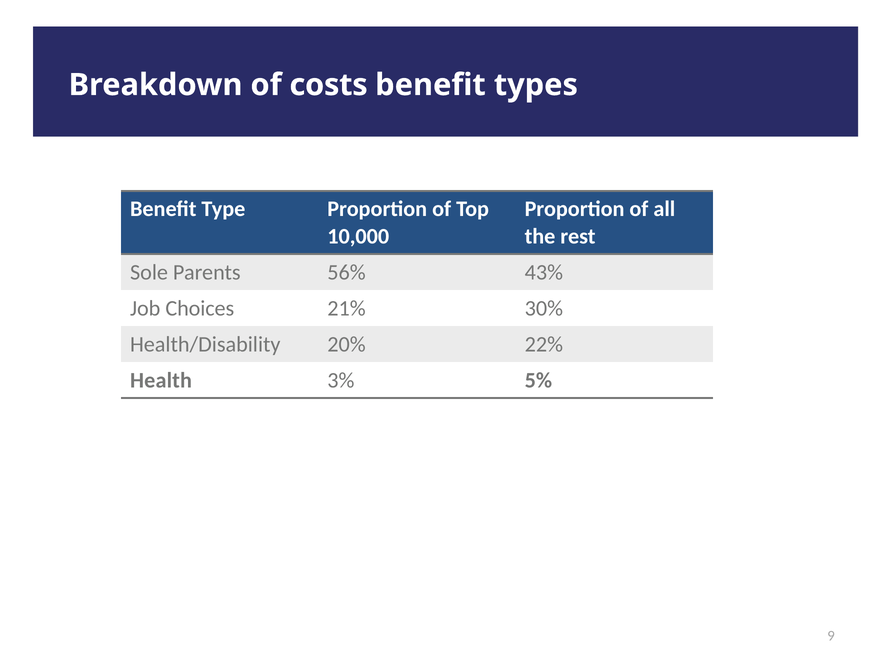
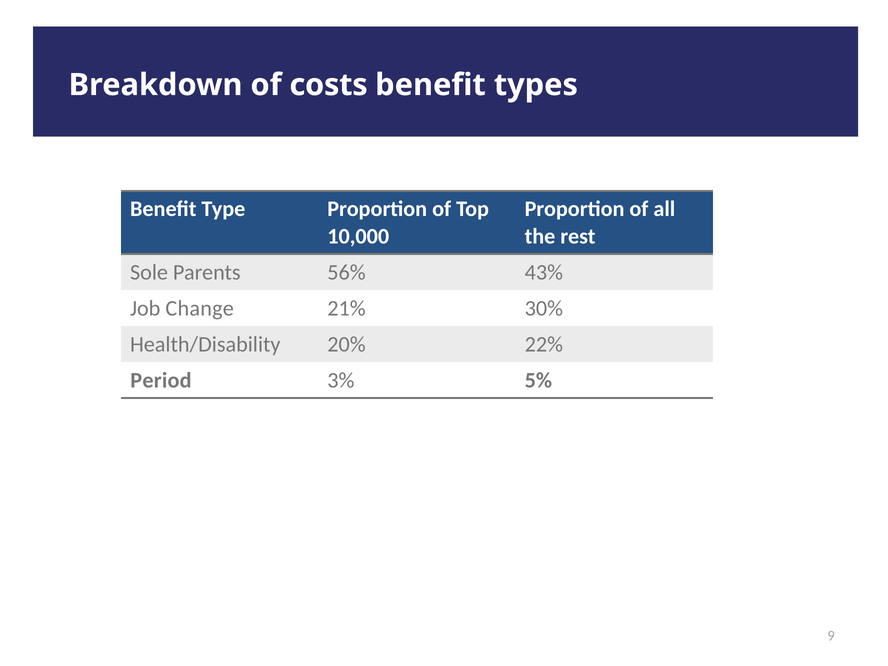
Choices: Choices -> Change (200, 308)
Health: Health -> Period (161, 380)
